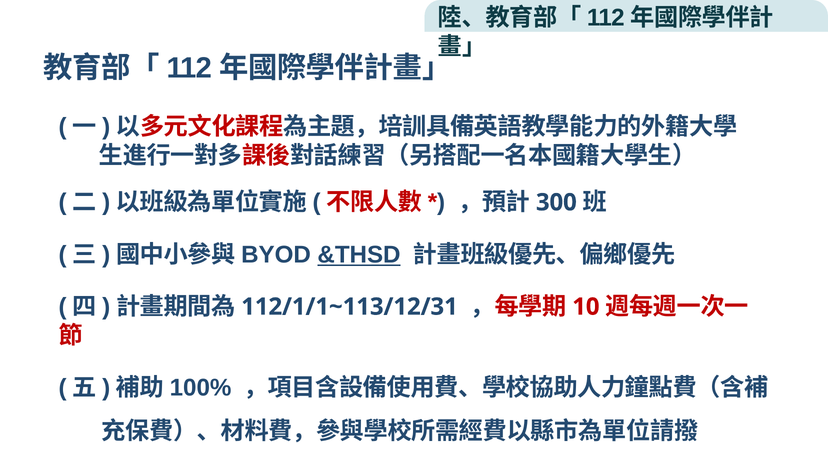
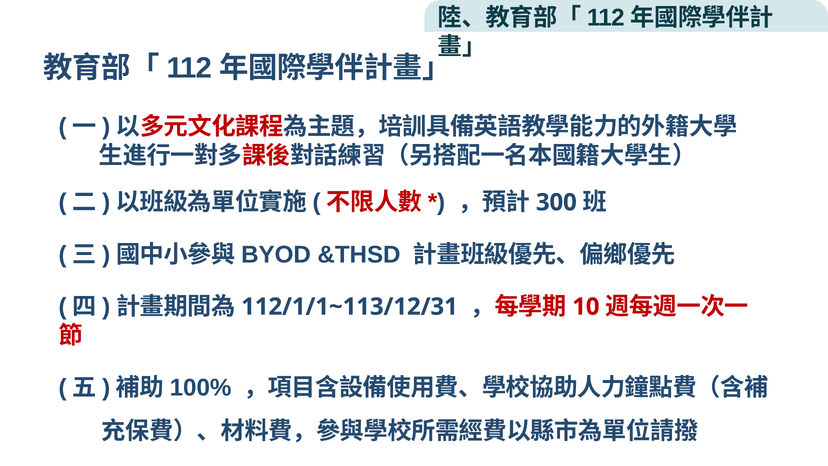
&THSD underline: present -> none (359, 255)
